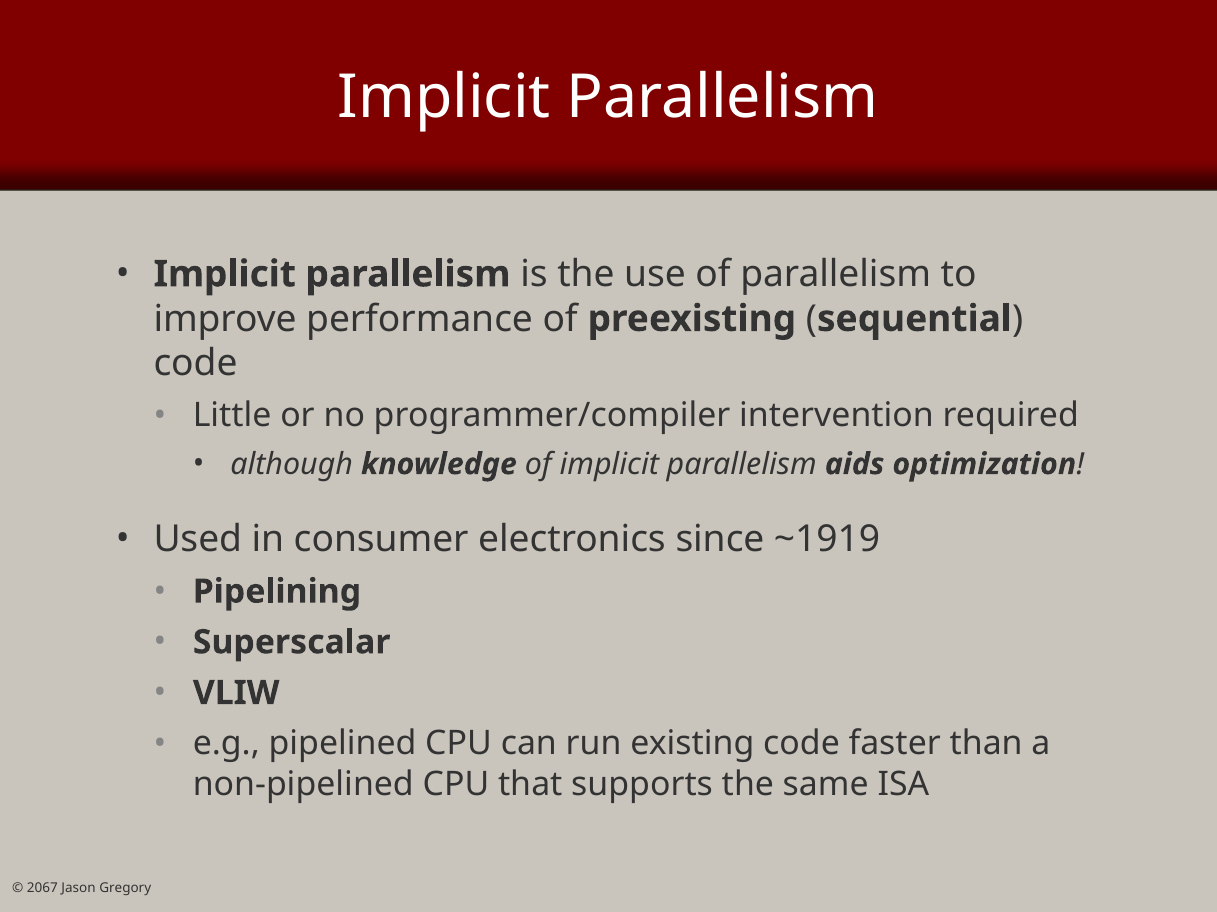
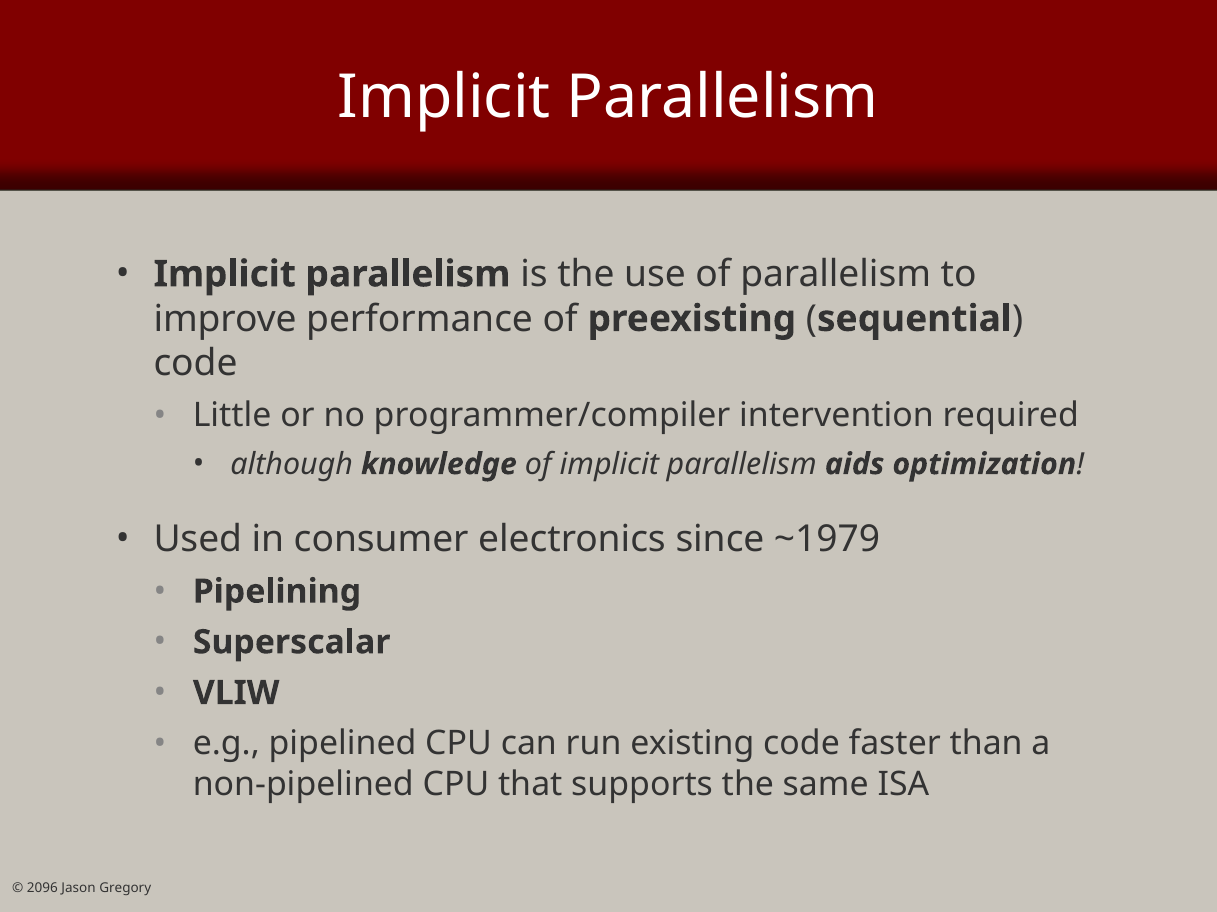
~1919: ~1919 -> ~1979 (827, 539)
2067: 2067 -> 2096 (42, 889)
